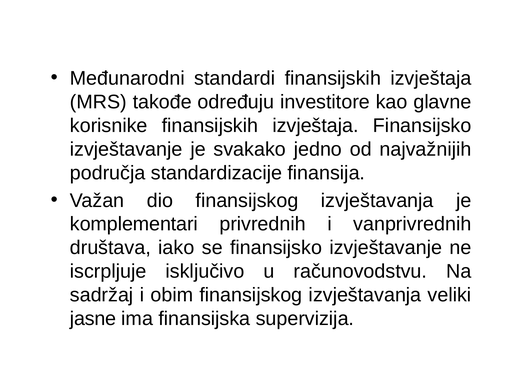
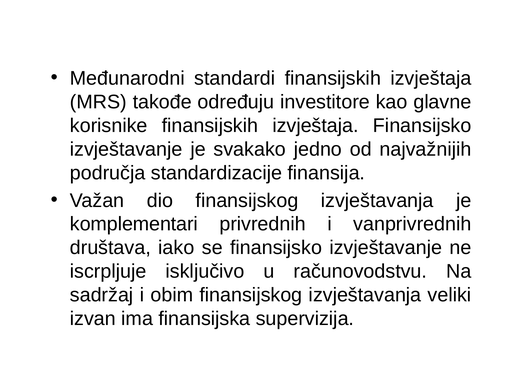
jasne: jasne -> izvan (93, 318)
